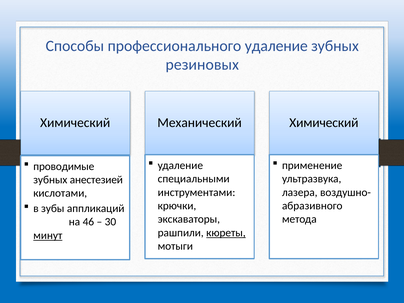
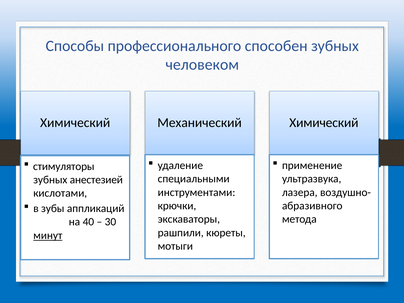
профессионального удаление: удаление -> способен (276, 46)
резиновых: резиновых -> человеком (202, 65)
проводимые: проводимые -> стимуляторы (64, 166)
46: 46 -> 40 (88, 222)
кюреты underline: present -> none (226, 233)
